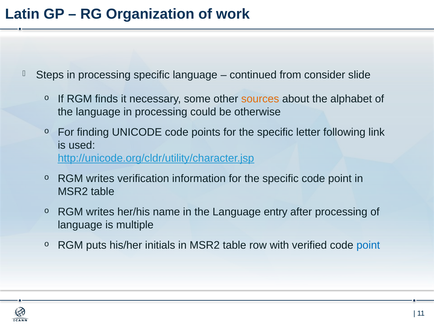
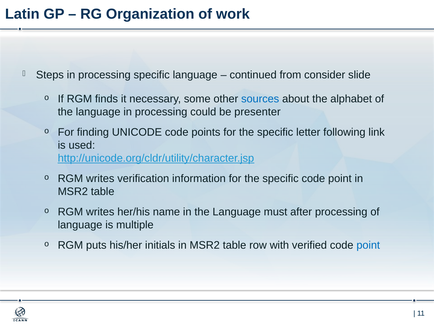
sources colour: orange -> blue (260, 99)
otherwise: otherwise -> presenter (258, 112)
entry: entry -> must (276, 212)
